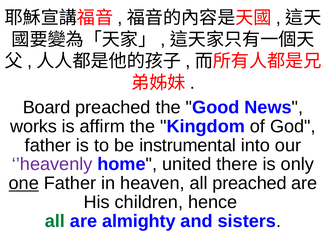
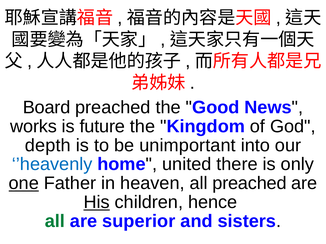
affirm: affirm -> future (102, 127)
father: father -> depth (48, 146)
instrumental: instrumental -> unimportant (188, 146)
’heavenly colour: purple -> blue (52, 165)
His underline: none -> present (97, 203)
almighty: almighty -> superior (139, 222)
